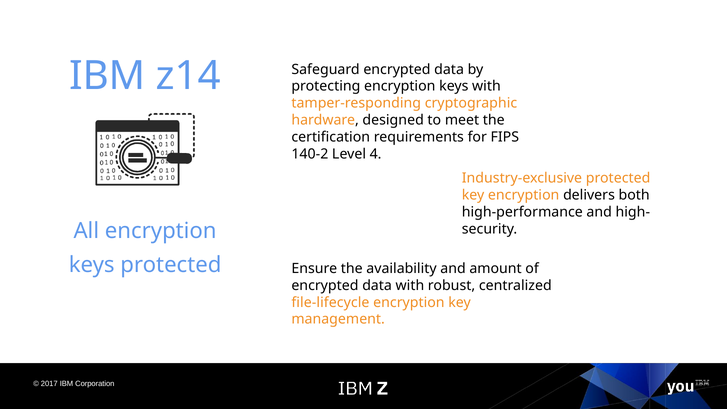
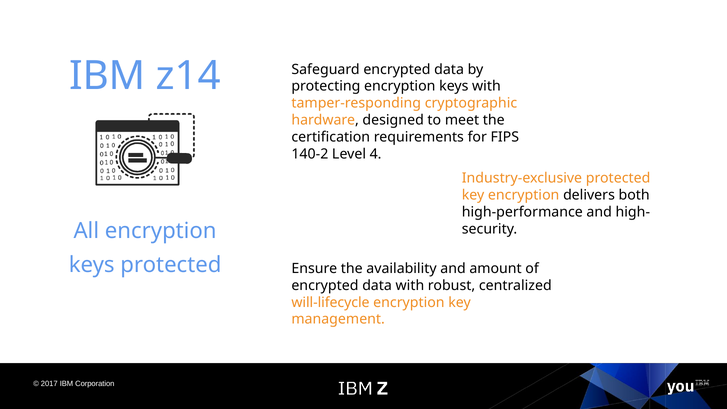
file-lifecycle: file-lifecycle -> will-lifecycle (331, 302)
